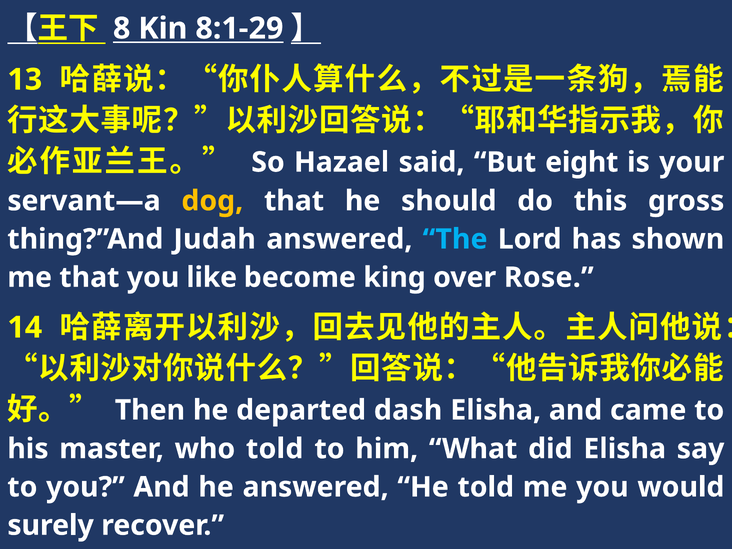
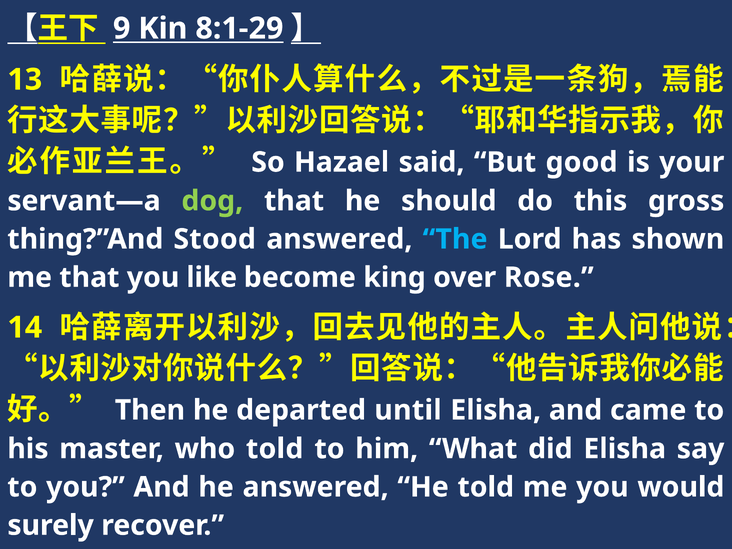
8: 8 -> 9 (122, 28)
eight: eight -> good (582, 162)
dog colour: yellow -> light green (212, 201)
Judah: Judah -> Stood (215, 239)
dash: dash -> until (408, 410)
